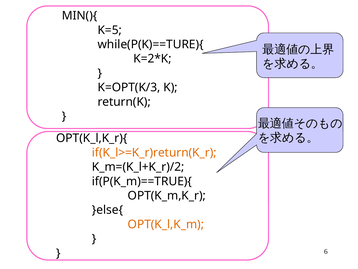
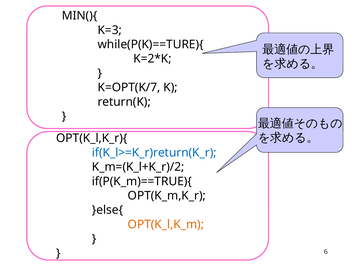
K=5: K=5 -> K=3 (110, 30)
K=OPT(K/3: K=OPT(K/3 -> K=OPT(K/7 (129, 87)
if(K_l>=K_r)return(K_r colour: orange -> blue (154, 152)
